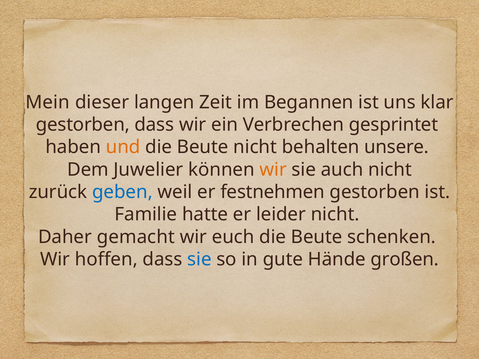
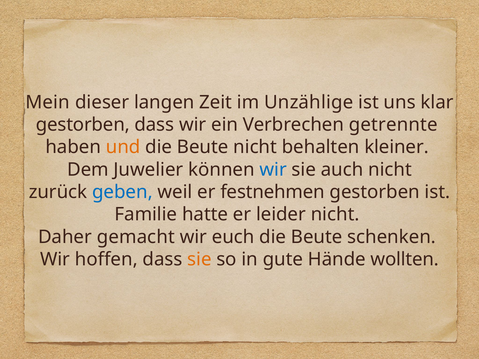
Begannen: Begannen -> Unzählige (309, 102)
gesprintet: gesprintet -> getrennte (393, 125)
unsere: unsere -> kleiner (397, 147)
wir colour: orange -> blue (273, 170)
sie colour: blue -> orange (199, 260)
großen: großen -> wollten (405, 260)
